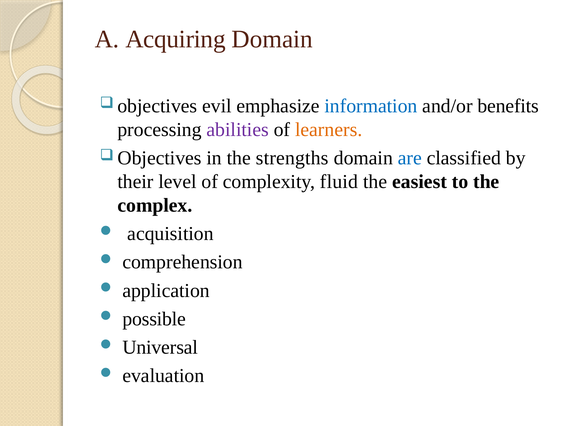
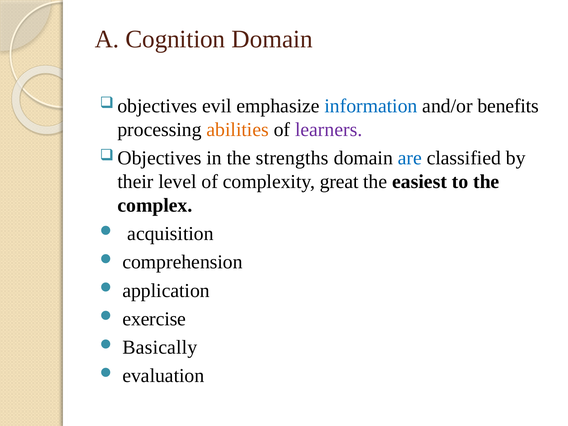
Acquiring: Acquiring -> Cognition (175, 39)
abilities colour: purple -> orange (238, 130)
learners colour: orange -> purple (329, 130)
fluid: fluid -> great (339, 182)
possible: possible -> exercise (154, 319)
Universal: Universal -> Basically (160, 347)
